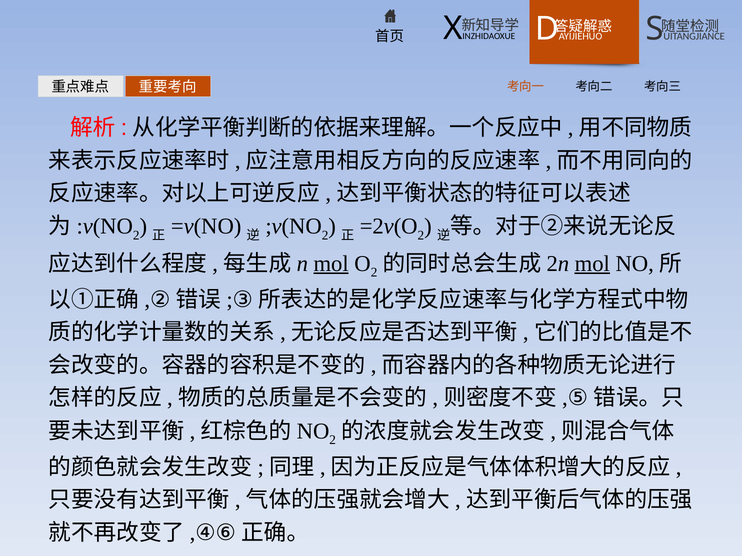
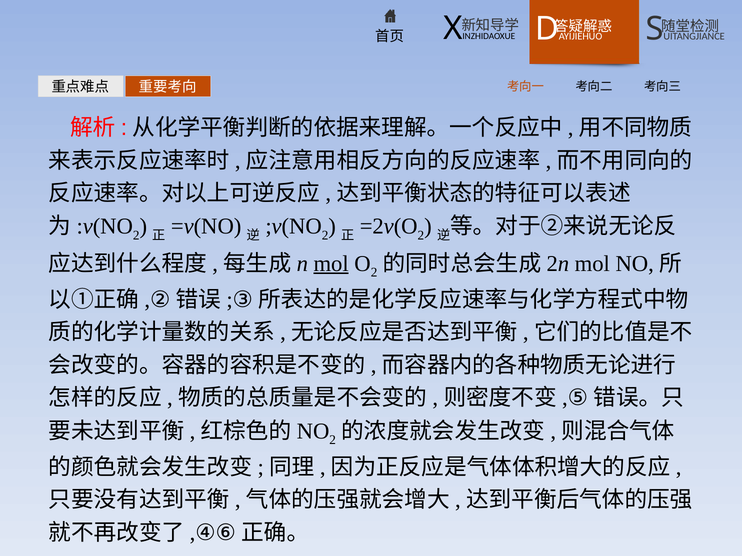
mol underline: present -> none (592, 264)
